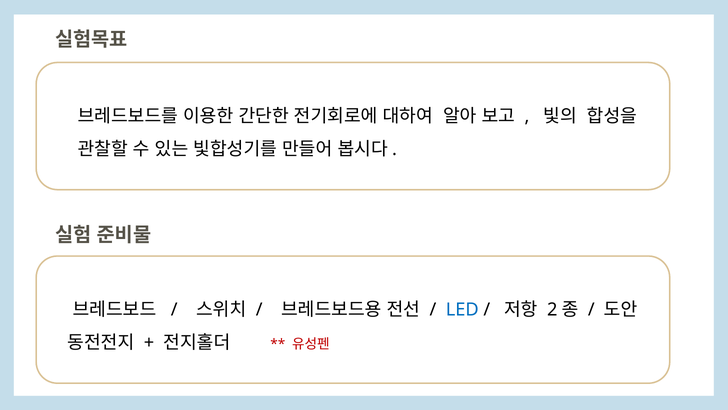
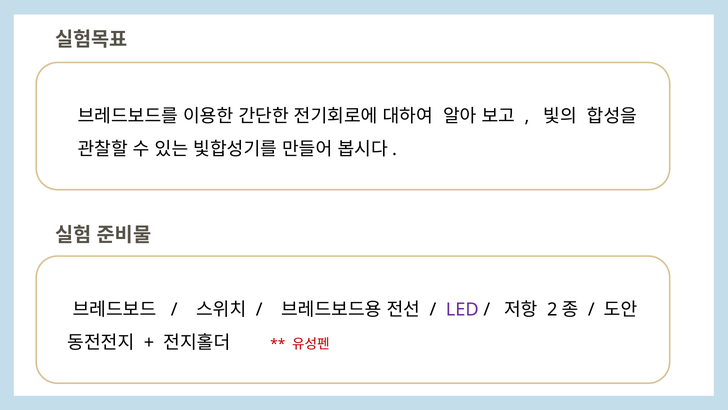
LED colour: blue -> purple (462, 310)
